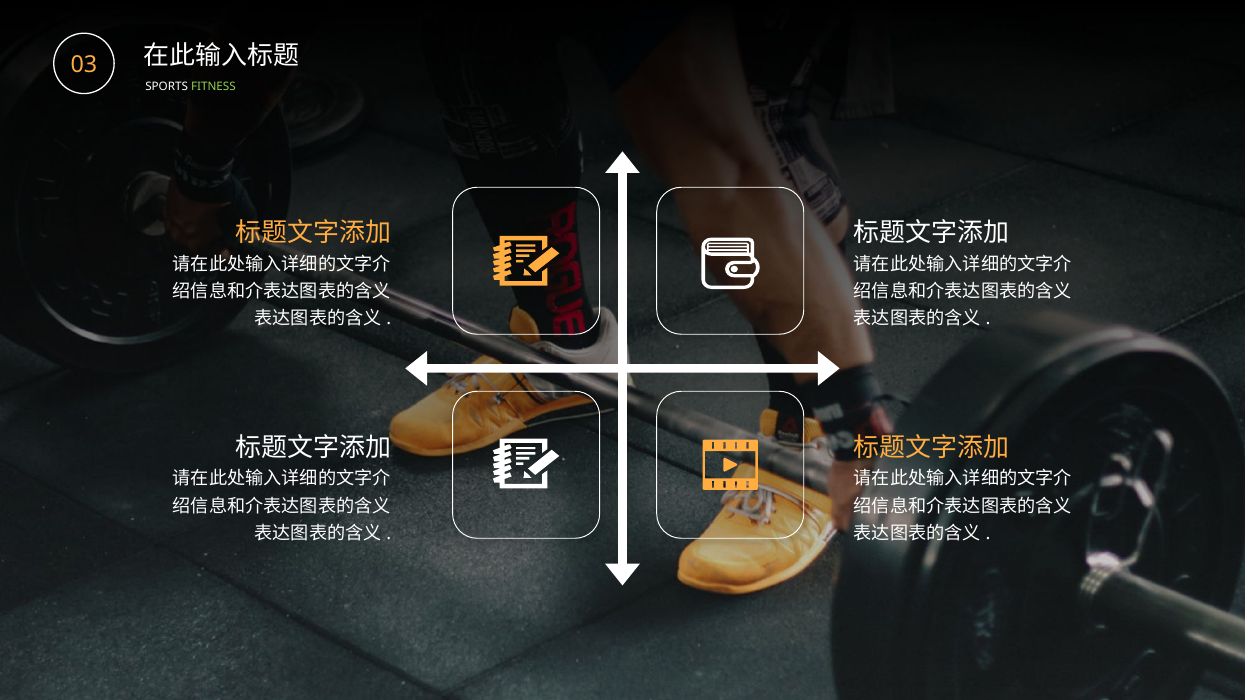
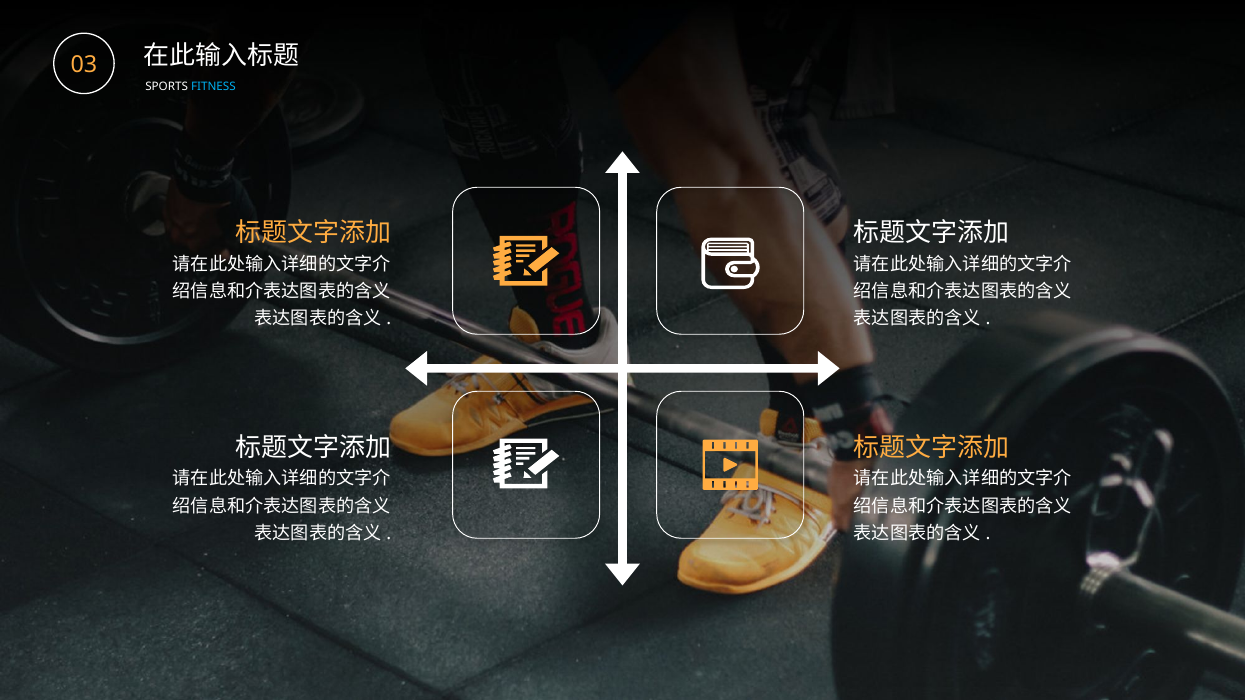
FITNESS colour: light green -> light blue (213, 87)
